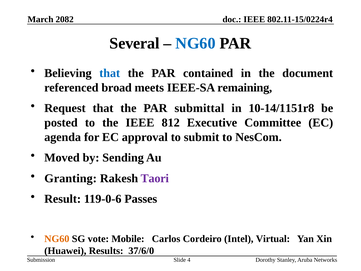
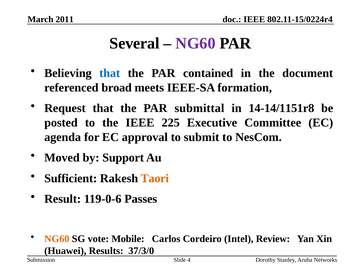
2082: 2082 -> 2011 (65, 19)
NG60 colour: blue -> purple (195, 43)
remaining: remaining -> formation (245, 87)
10-14/1151r8: 10-14/1151r8 -> 14-14/1151r8 (281, 108)
812: 812 -> 225 (171, 123)
Sending: Sending -> Support (123, 158)
Granting: Granting -> Sufficient (71, 178)
Taori colour: purple -> orange (155, 178)
Virtual: Virtual -> Review (273, 239)
37/6/0: 37/6/0 -> 37/3/0 (141, 251)
